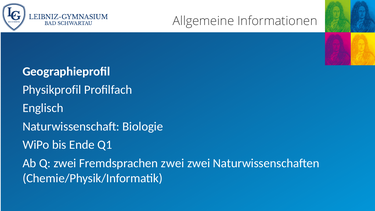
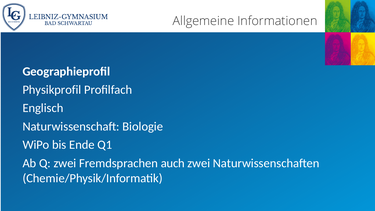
Fremdsprachen zwei: zwei -> auch (173, 163)
